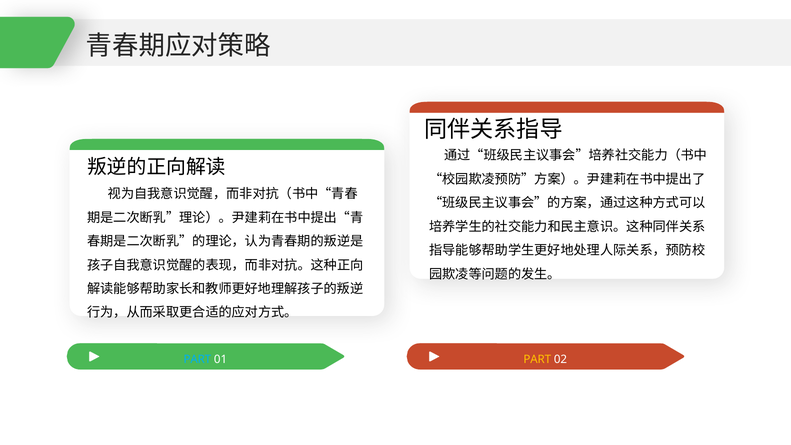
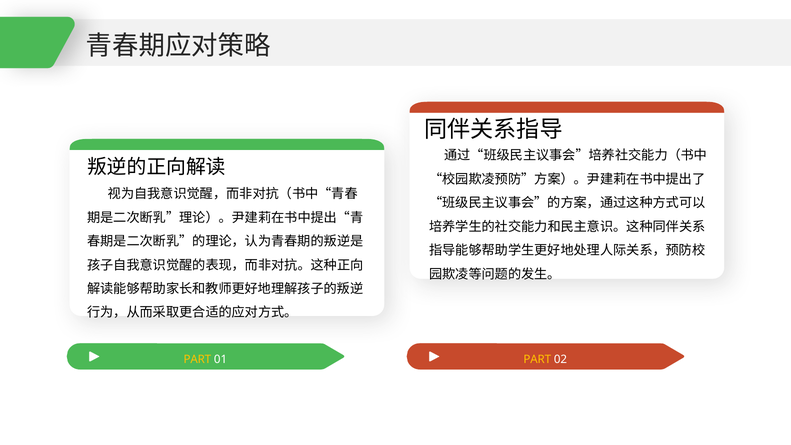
PART colour: light blue -> yellow (197, 359)
